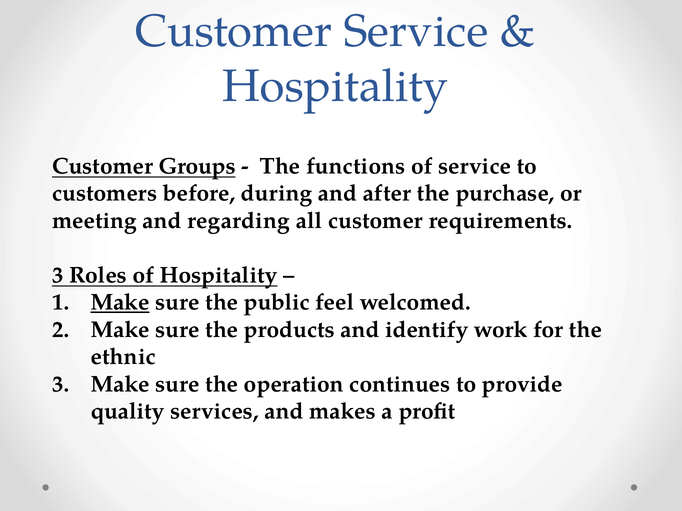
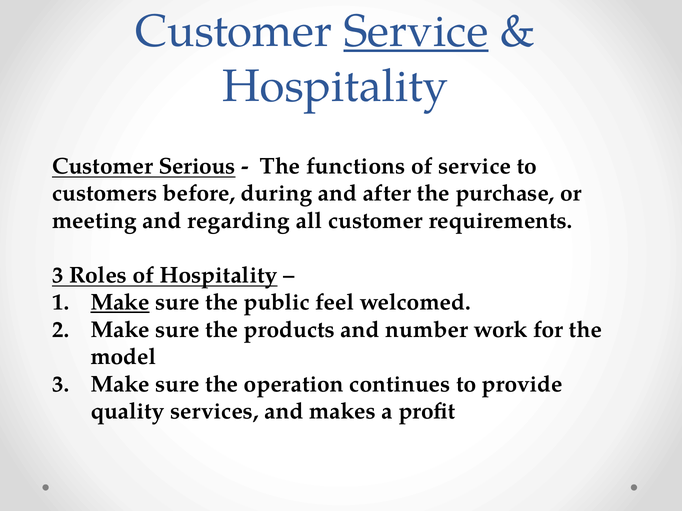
Service underline: none -> present (416, 31)
Groups: Groups -> Serious (197, 166)
identify: identify -> number (427, 330)
ethnic: ethnic -> model (123, 357)
